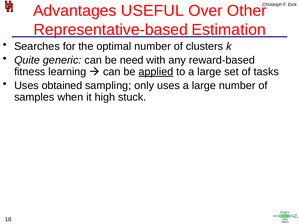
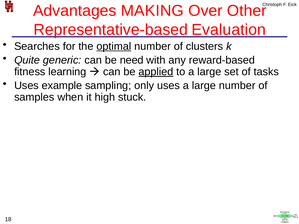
USEFUL: USEFUL -> MAKING (152, 11)
Estimation: Estimation -> Evaluation (229, 30)
optimal underline: none -> present (114, 46)
obtained: obtained -> example (62, 86)
